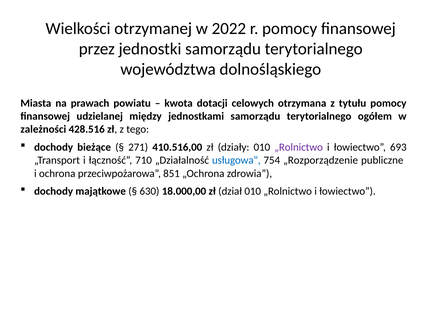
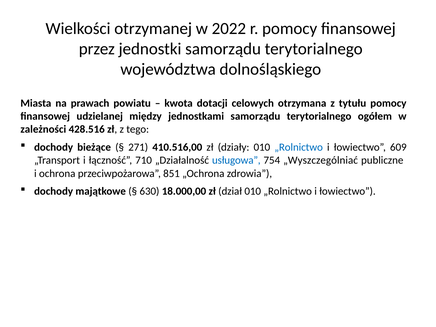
„Rolnictwo colour: purple -> blue (299, 147)
693: 693 -> 609 (398, 147)
„Rozporządzenie: „Rozporządzenie -> „Wyszczególniać (321, 160)
